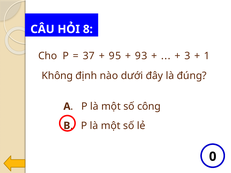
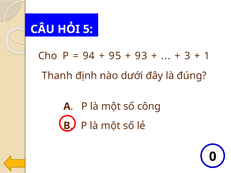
8: 8 -> 5 (88, 29)
37: 37 -> 94 (89, 56)
Không: Không -> Thanh (57, 76)
